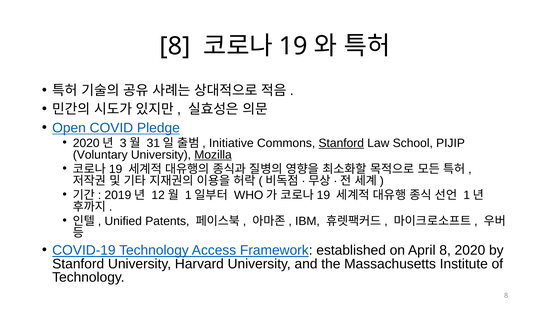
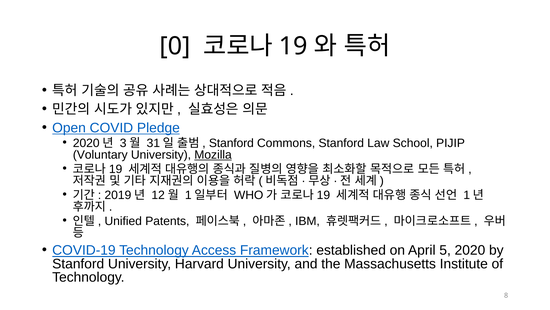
8: 8 -> 0 (175, 46)
Initiative: Initiative -> Stanford (231, 143)
Stanford underline: present -> none (341, 143)
April 8: 8 -> 5 (445, 250)
